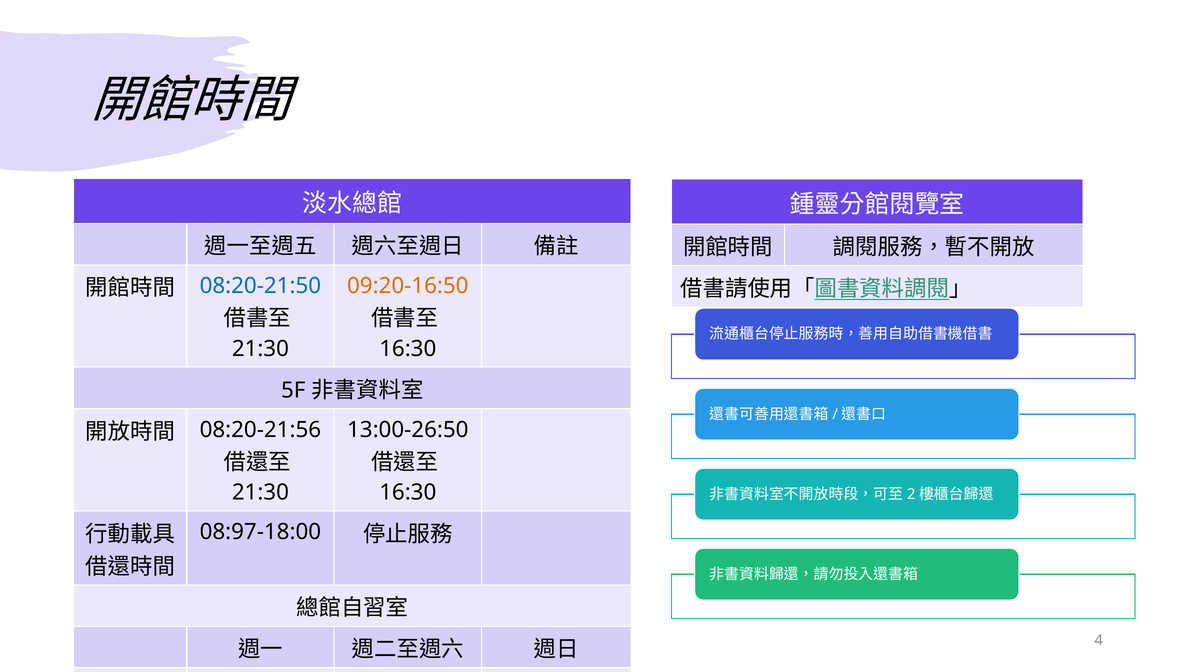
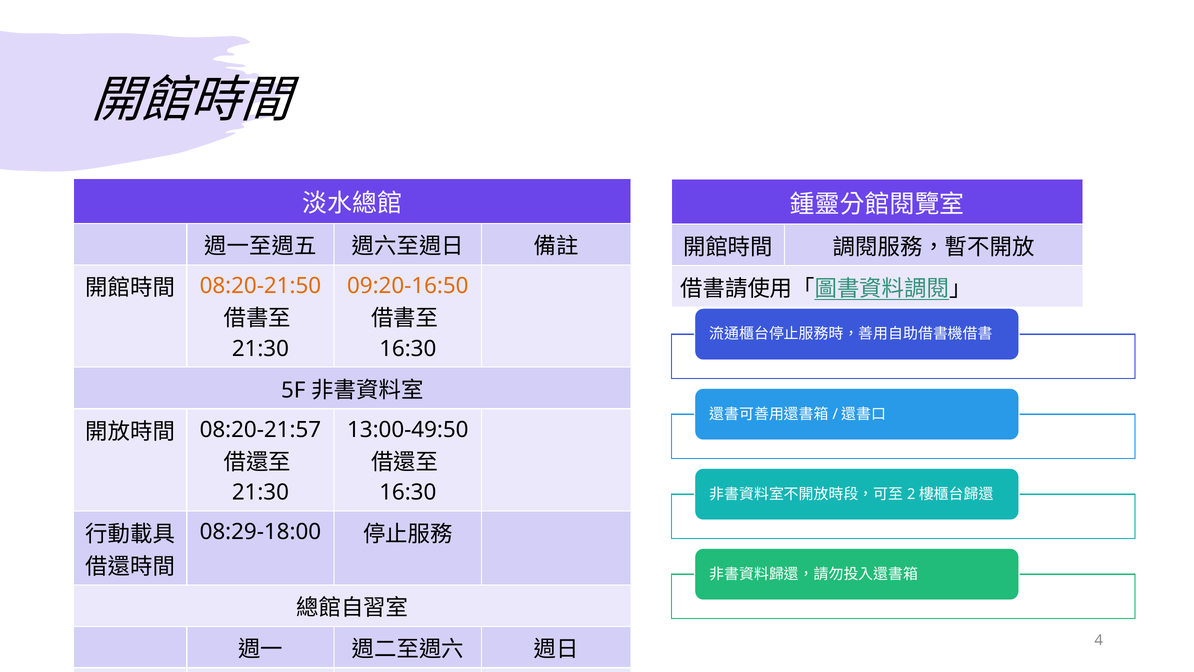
08:20-21:50 colour: blue -> orange (260, 286)
08:20-21:56: 08:20-21:56 -> 08:20-21:57 (260, 429)
13:00-26:50: 13:00-26:50 -> 13:00-49:50 (408, 429)
08:97-18:00: 08:97-18:00 -> 08:29-18:00 (260, 532)
